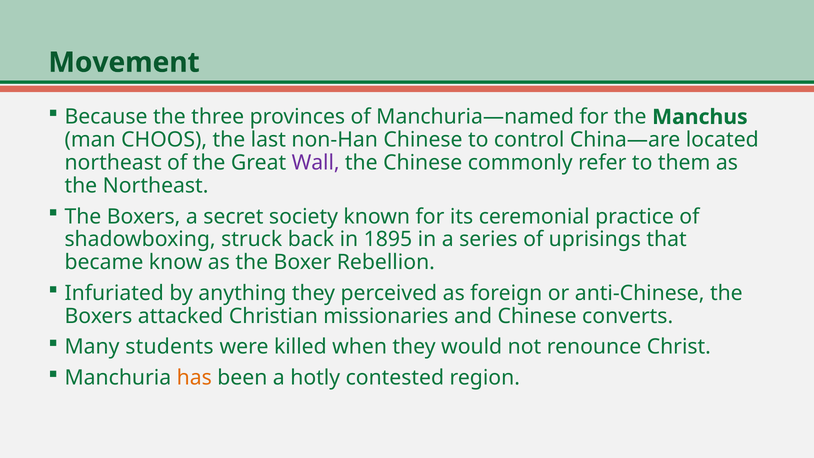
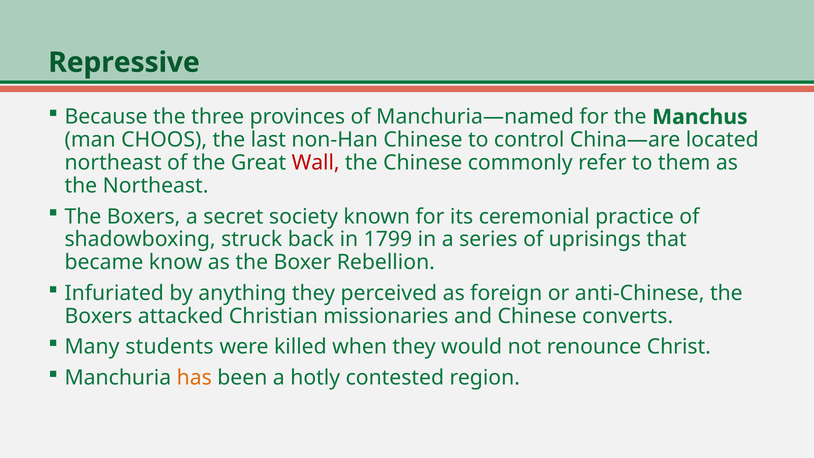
Movement: Movement -> Repressive (124, 62)
Wall colour: purple -> red (316, 163)
1895: 1895 -> 1799 (388, 239)
